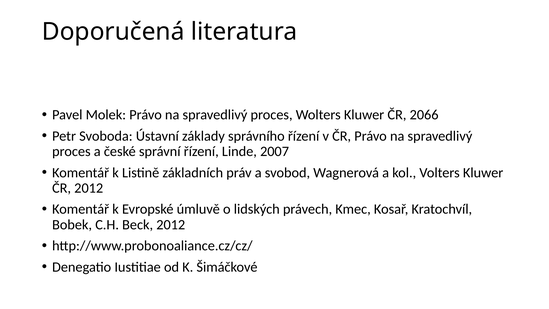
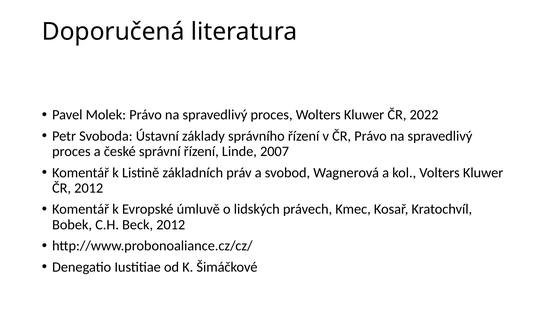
2066: 2066 -> 2022 (424, 115)
